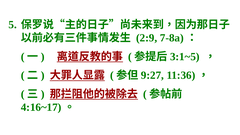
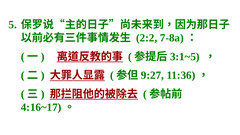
2:9: 2:9 -> 2:2 (147, 38)
